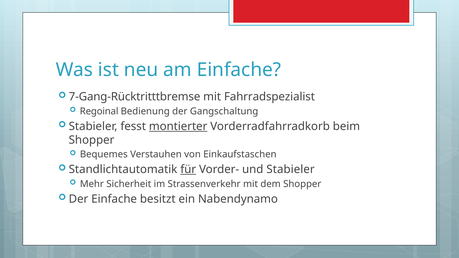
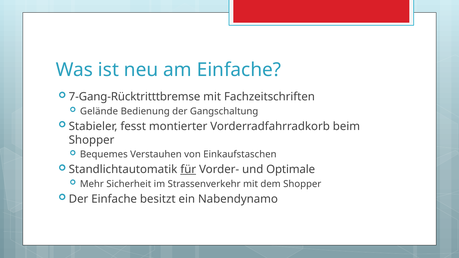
Fahrradspezialist: Fahrradspezialist -> Fachzeitschriften (269, 97)
Regoinal: Regoinal -> Gelände (99, 111)
montierter underline: present -> none (178, 126)
und Stabieler: Stabieler -> Optimale (291, 170)
